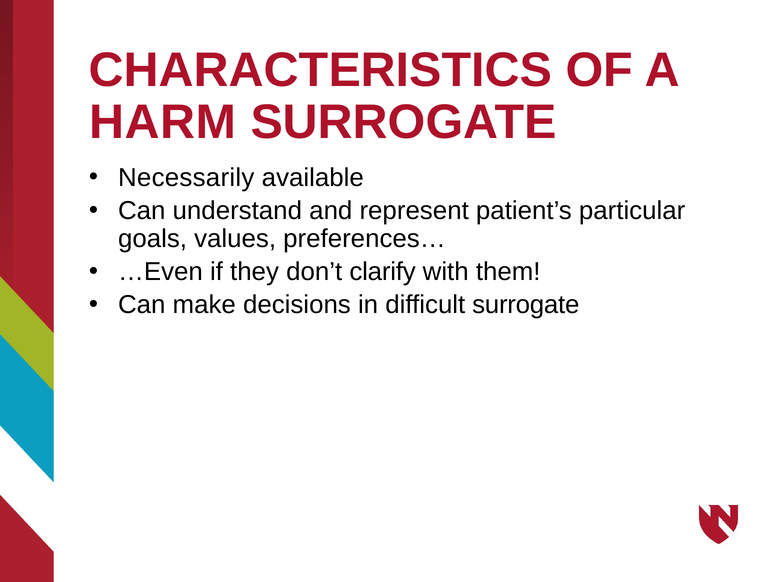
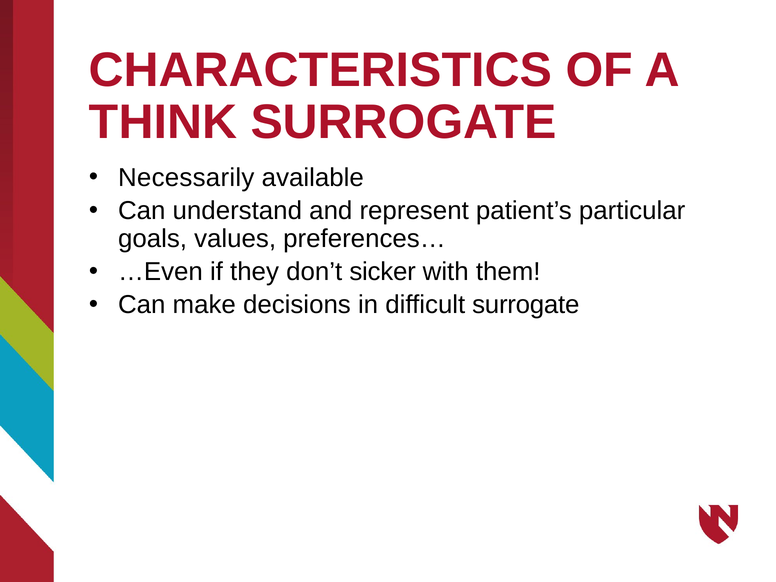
HARM: HARM -> THINK (163, 122)
clarify: clarify -> sicker (383, 272)
